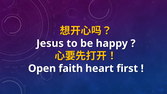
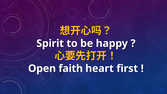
Jesus: Jesus -> Spirit (50, 43)
